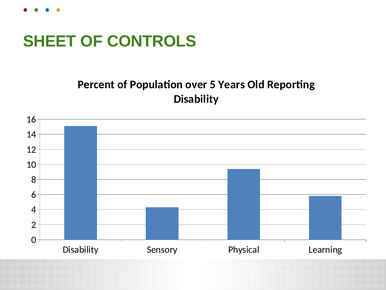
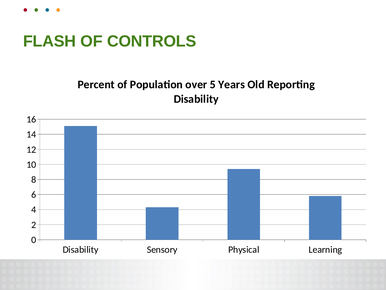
SHEET: SHEET -> FLASH (50, 41)
